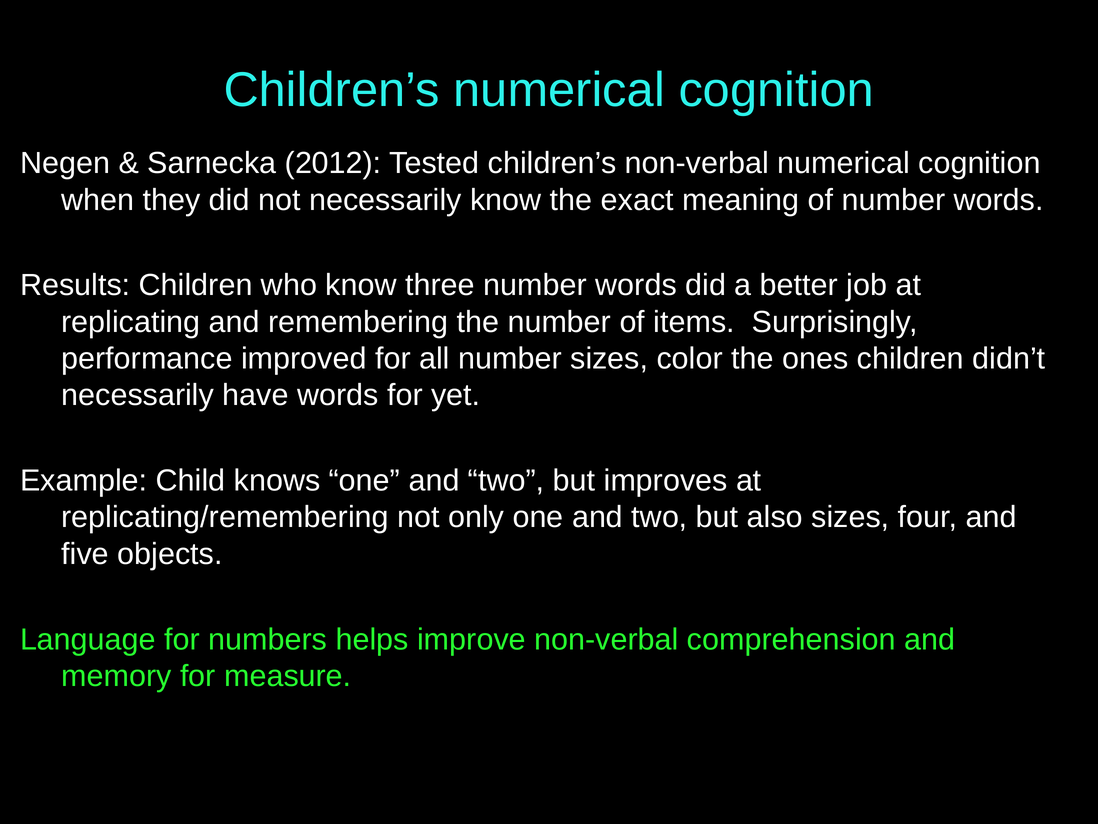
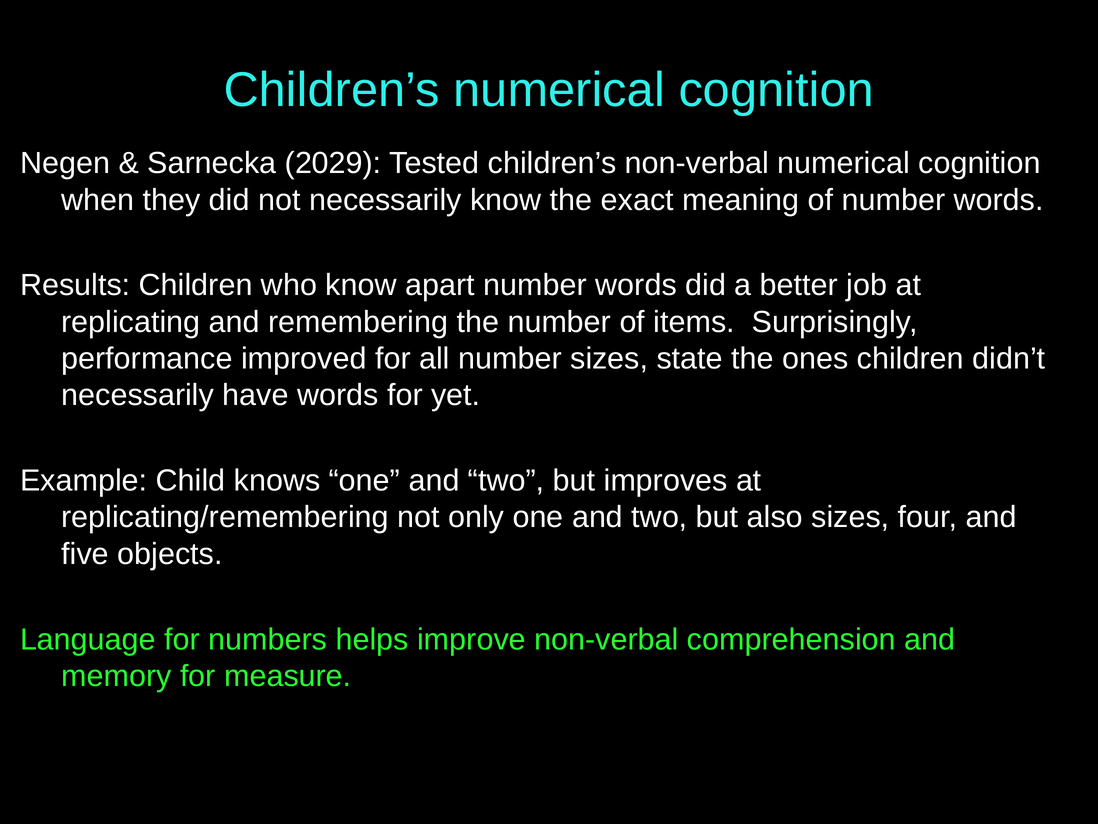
2012: 2012 -> 2029 (333, 163)
three: three -> apart (440, 285)
color: color -> state (690, 358)
